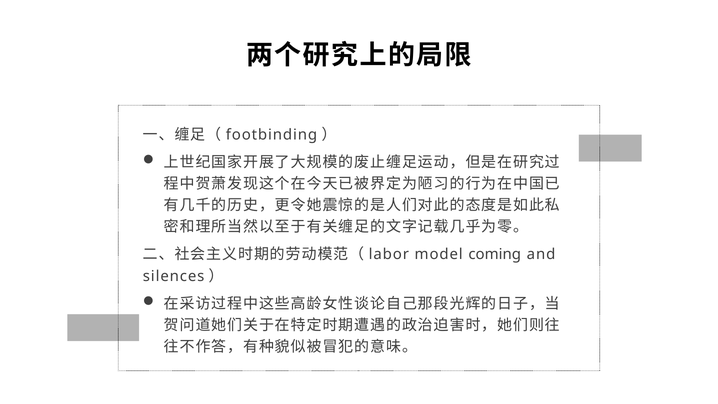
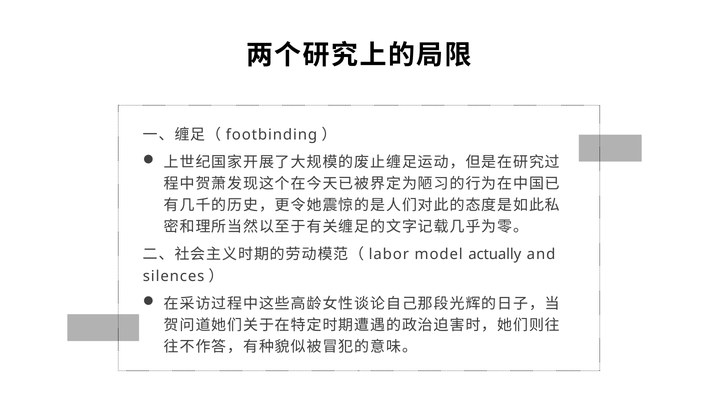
coming: coming -> actually (495, 254)
